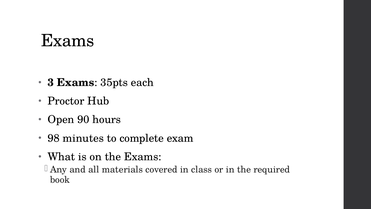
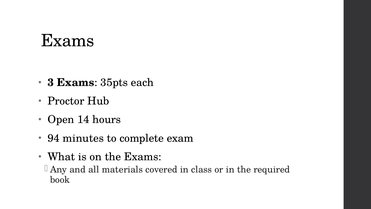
90: 90 -> 14 (83, 119)
98: 98 -> 94 (54, 138)
